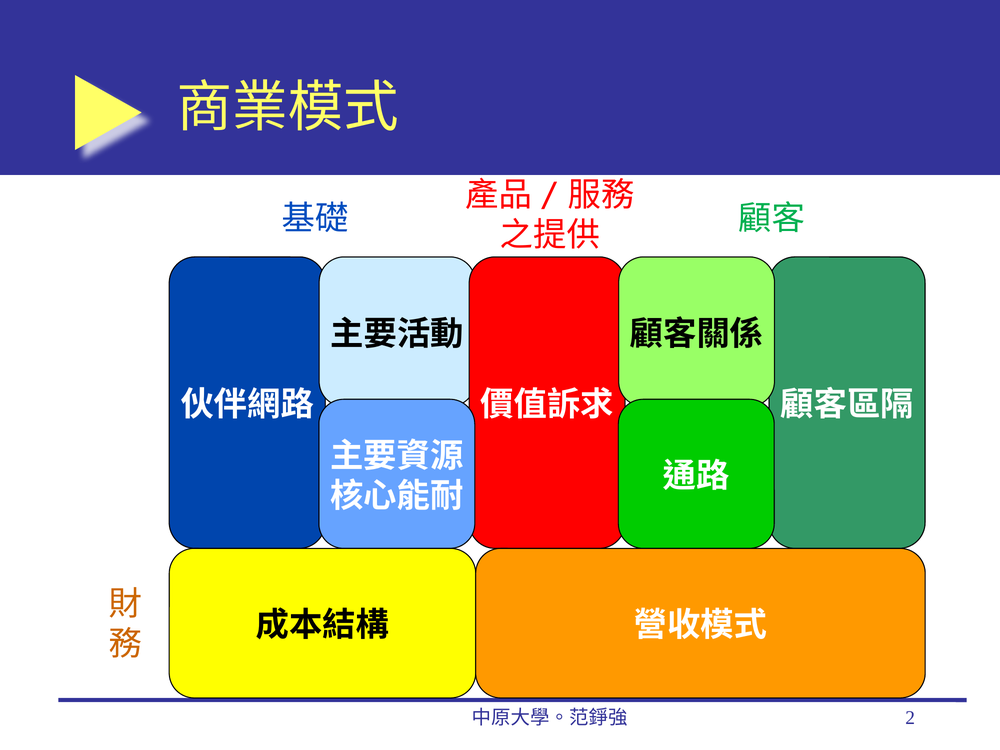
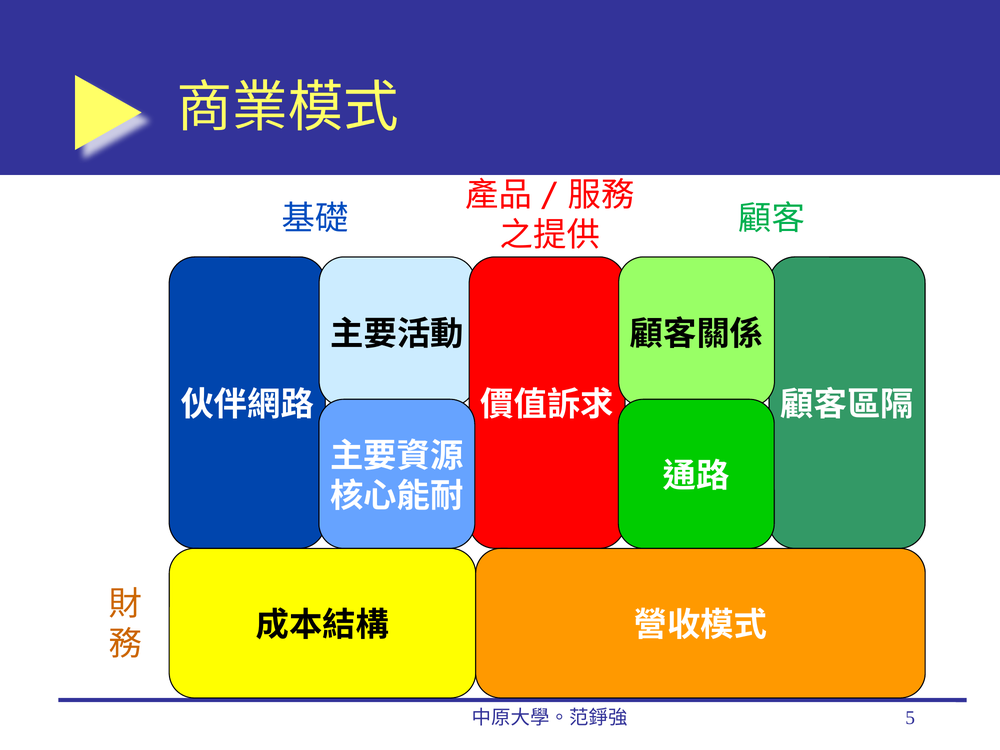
2: 2 -> 5 (910, 718)
